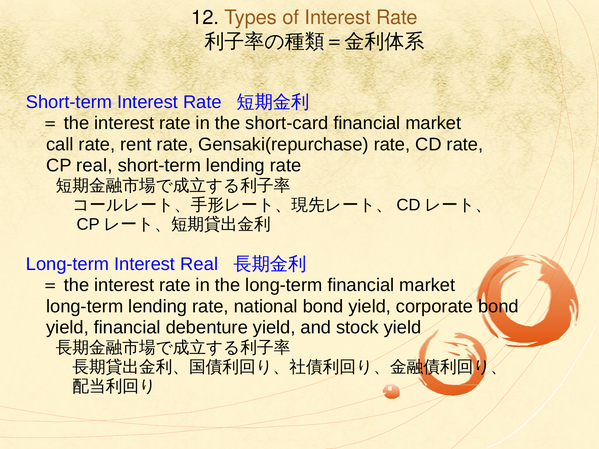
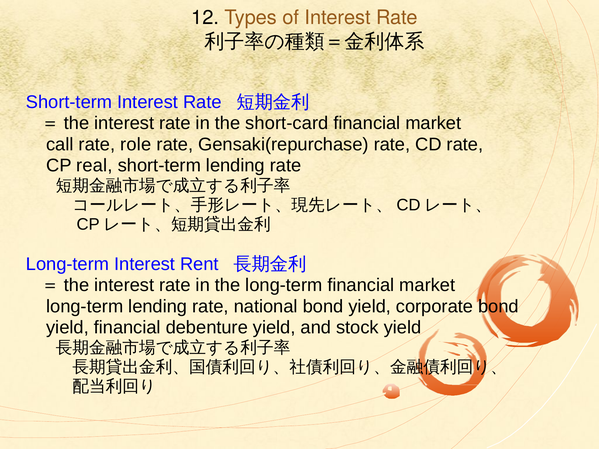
rent: rent -> role (136, 145)
Interest Real: Real -> Rent (199, 264)
